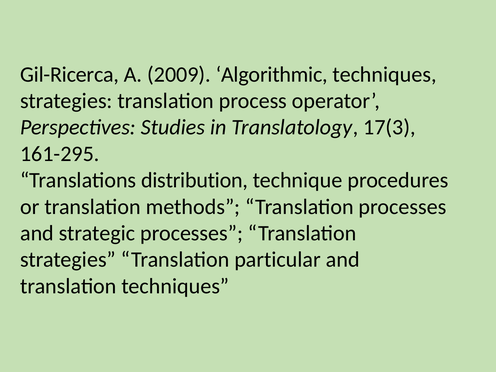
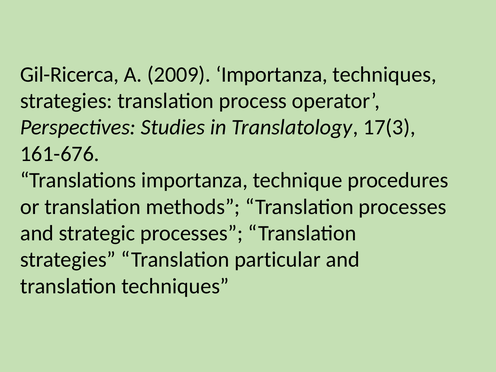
2009 Algorithmic: Algorithmic -> Importanza (272, 74)
161-295: 161-295 -> 161-676 (60, 154)
Translations distribution: distribution -> importanza (195, 180)
